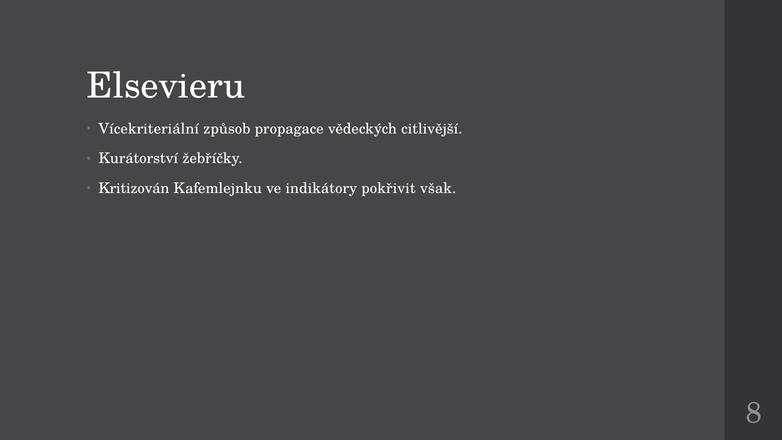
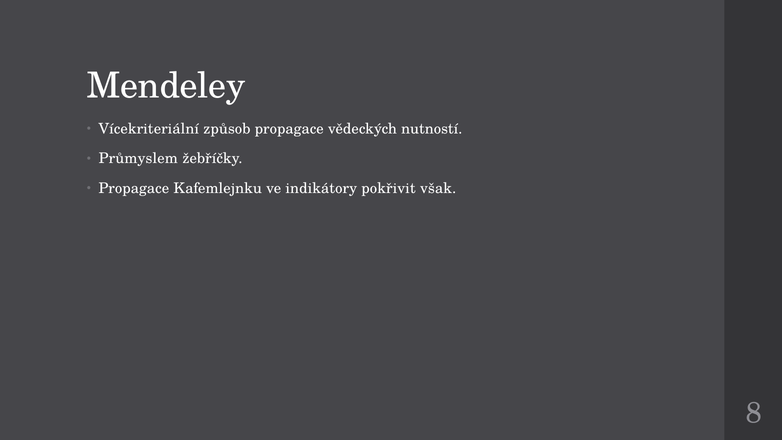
Elsevieru: Elsevieru -> Mendeley (166, 86)
citlivější: citlivější -> nutností (432, 129)
Kurátorství: Kurátorství -> Průmyslem (138, 159)
Kritizován: Kritizován -> Propagace (134, 188)
